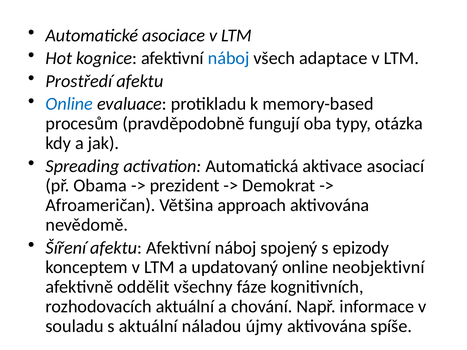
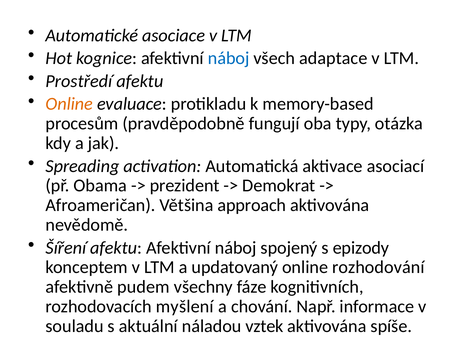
Online colour: blue -> orange (69, 104)
neobjektivní: neobjektivní -> rozhodování (378, 268)
oddělit: oddělit -> pudem (143, 287)
rozhodovacích aktuální: aktuální -> myšlení (185, 307)
újmy: újmy -> vztek (264, 326)
